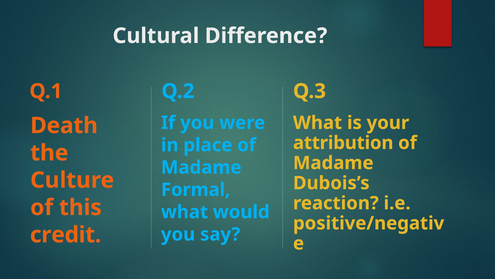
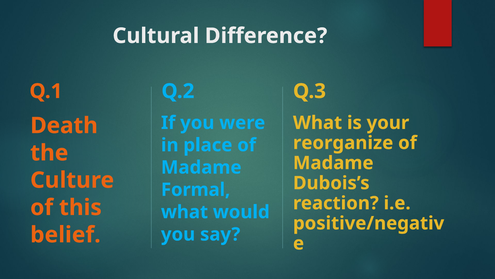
attribution: attribution -> reorganize (343, 143)
credit: credit -> belief (65, 234)
